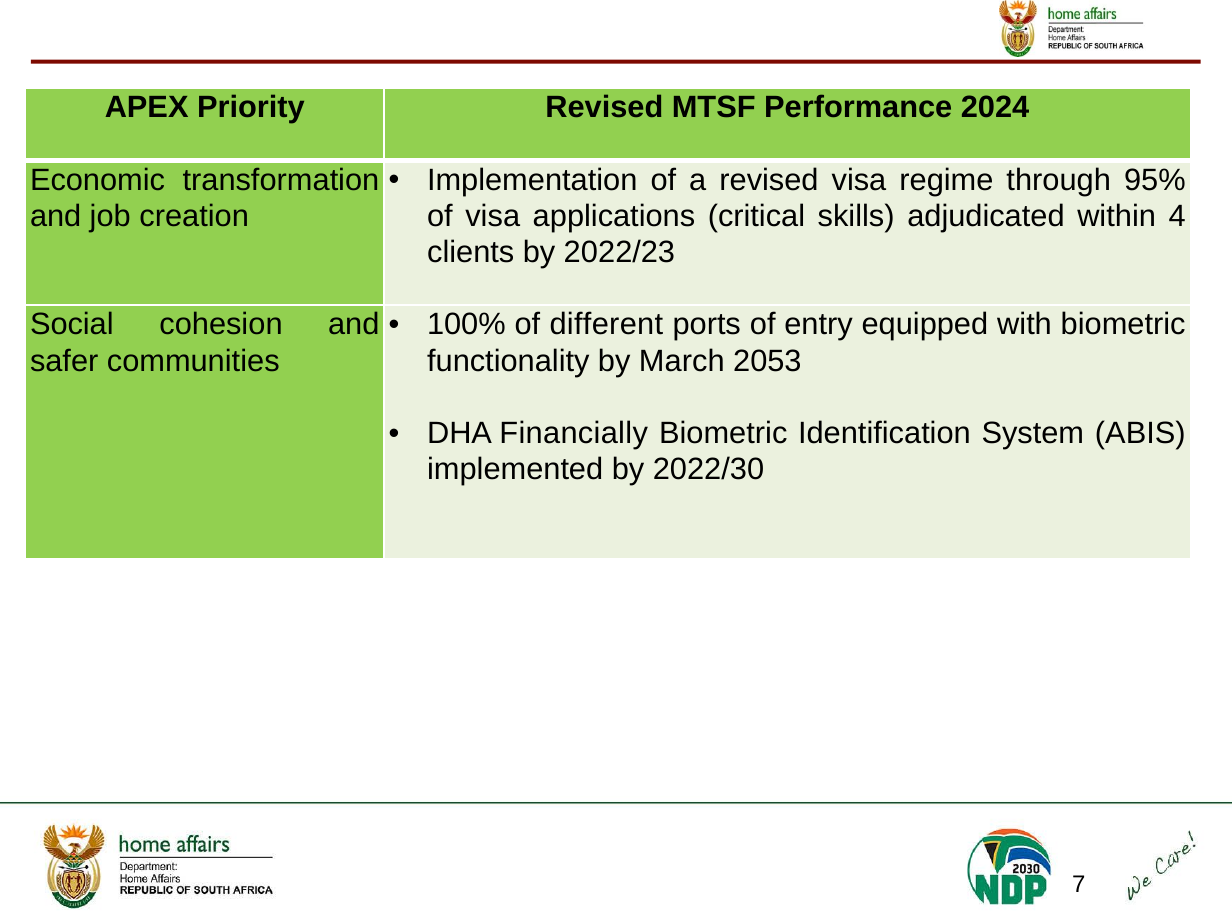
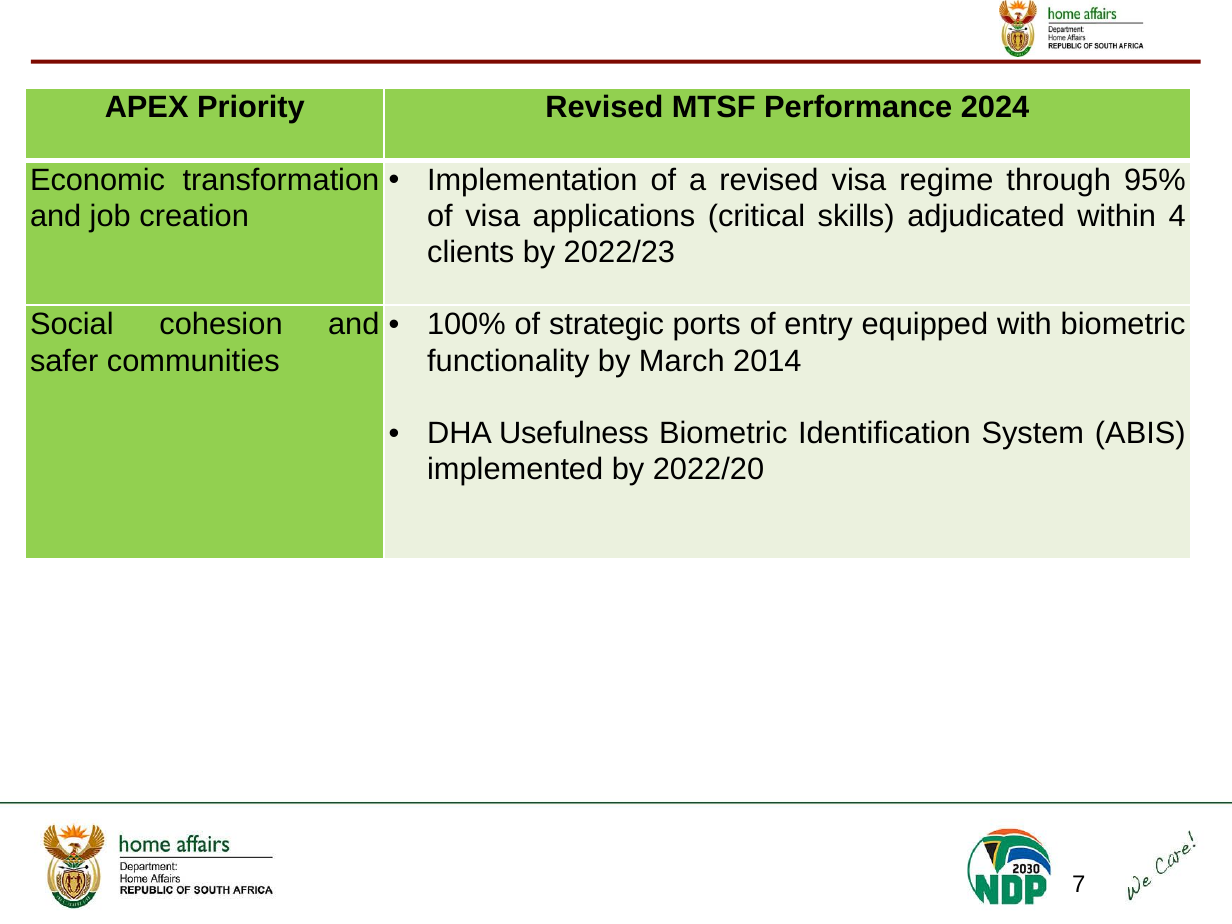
different: different -> strategic (607, 325)
2053: 2053 -> 2014 (767, 361)
Financially: Financially -> Usefulness (574, 433)
2022/30: 2022/30 -> 2022/20 (708, 469)
